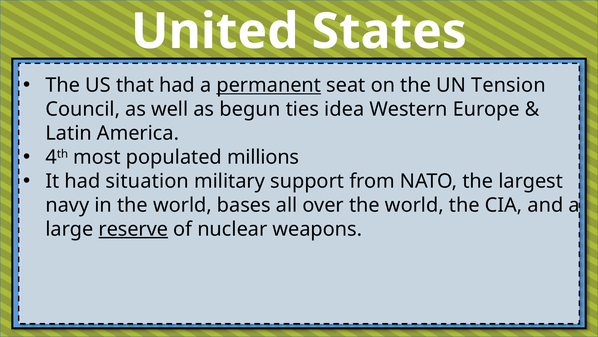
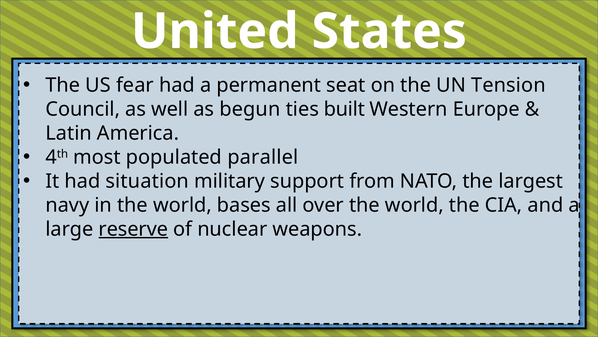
that: that -> fear (135, 85)
permanent underline: present -> none (269, 85)
idea: idea -> built (344, 109)
millions: millions -> parallel (263, 157)
